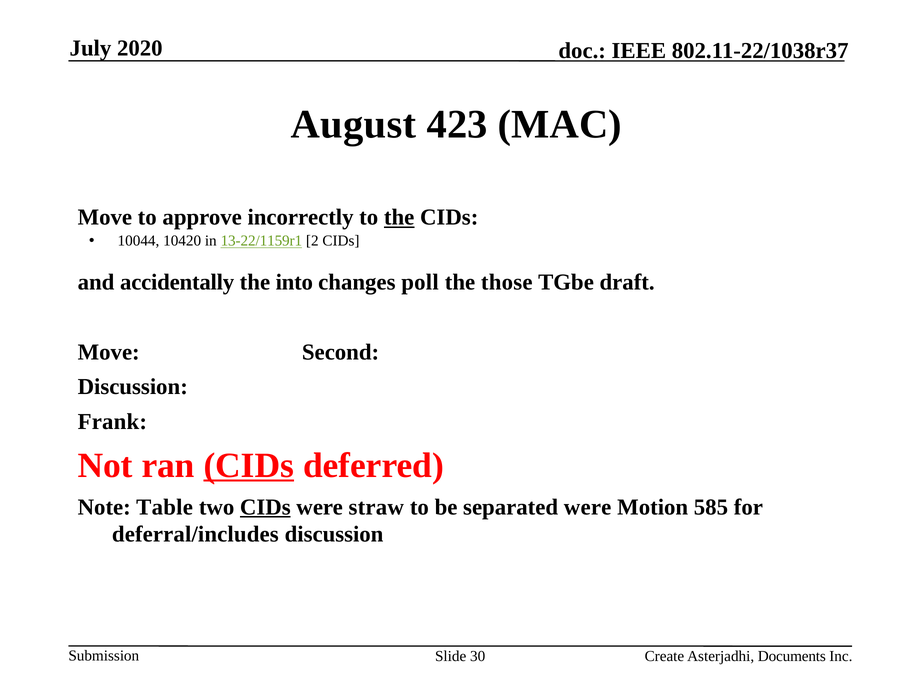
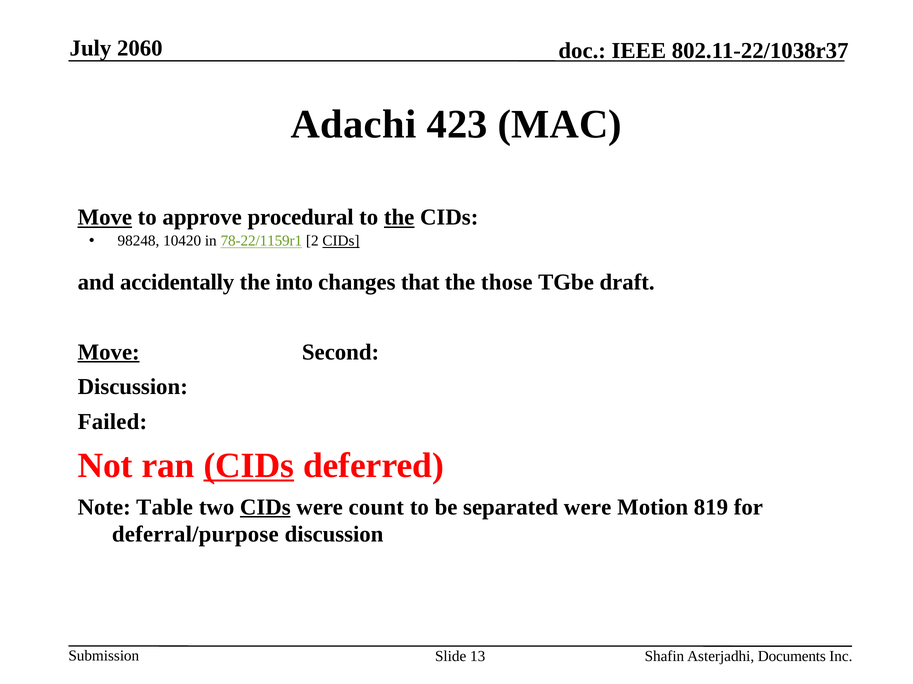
2020: 2020 -> 2060 (140, 48)
August: August -> Adachi (353, 124)
Move underline: none -> present (105, 218)
incorrectly: incorrectly -> procedural (301, 218)
10044: 10044 -> 98248 (138, 241)
13-22/1159r1: 13-22/1159r1 -> 78-22/1159r1 (261, 241)
CIDs underline: none -> present (341, 241)
poll: poll -> that (420, 282)
Move underline: none -> present (109, 352)
Frank: Frank -> Failed (112, 422)
straw: straw -> count (376, 508)
585: 585 -> 819 (711, 508)
deferral/includes: deferral/includes -> deferral/purpose (195, 535)
30: 30 -> 13 (478, 657)
Create: Create -> Shafin (664, 657)
